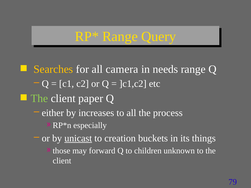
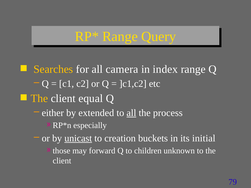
needs: needs -> index (165, 69)
The colour: light green -> yellow (39, 99)
paper: paper -> equal (91, 99)
increases: increases -> extended (96, 113)
all underline: none -> present (131, 113)
things: things -> initial (204, 138)
